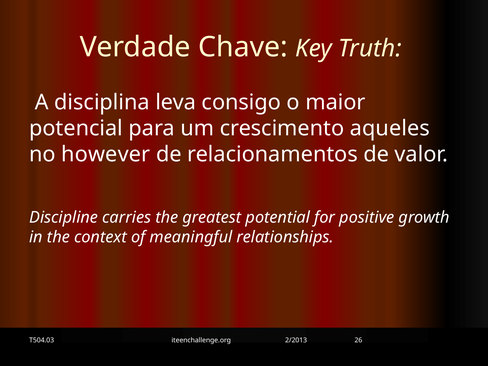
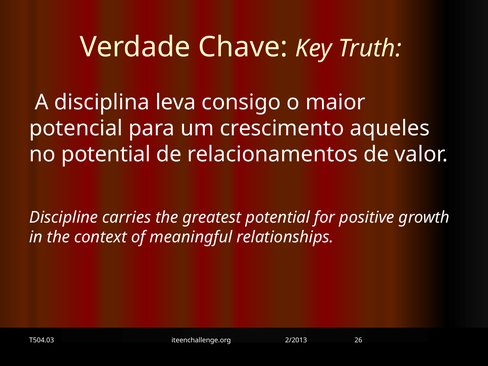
no however: however -> potential (106, 154)
